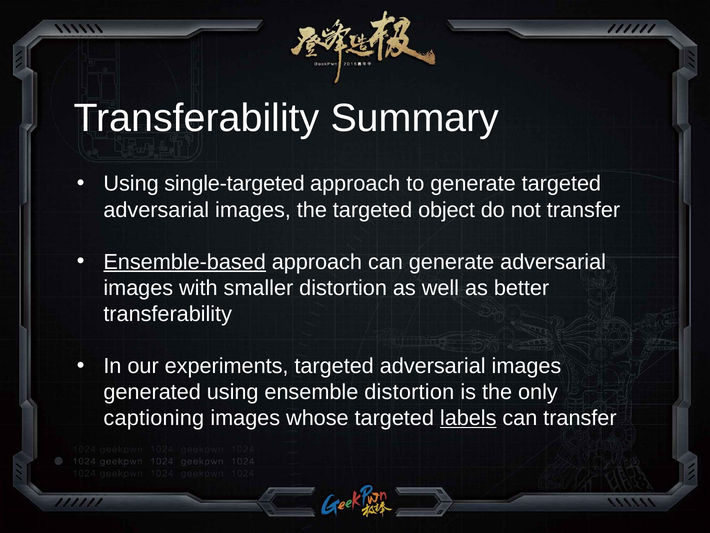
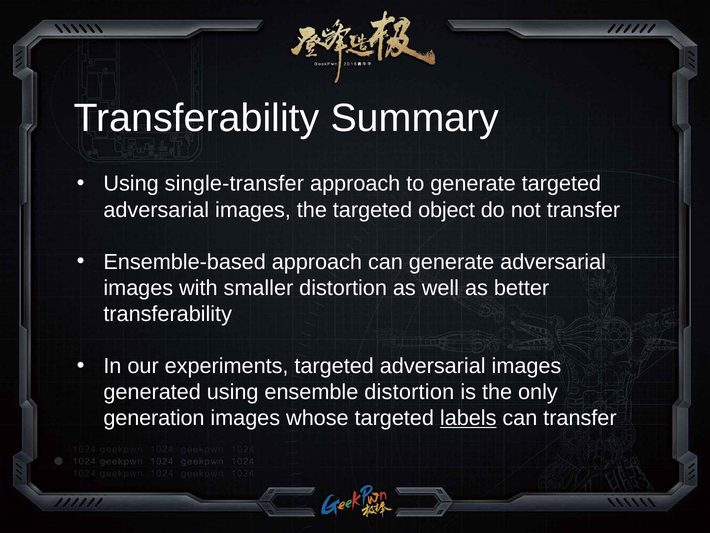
single-targeted: single-targeted -> single-transfer (234, 184)
Ensemble-based underline: present -> none (185, 262)
captioning: captioning -> generation (154, 418)
